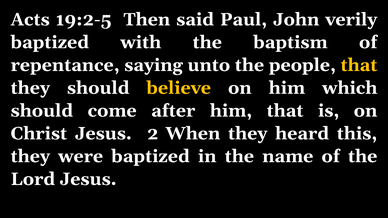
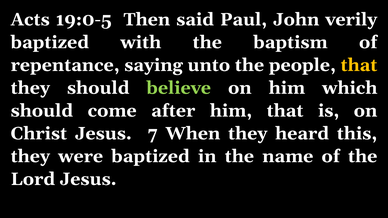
19:2-5: 19:2-5 -> 19:0-5 (84, 20)
believe colour: yellow -> light green (179, 88)
2: 2 -> 7 (153, 134)
